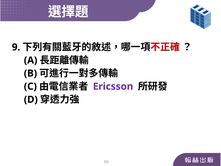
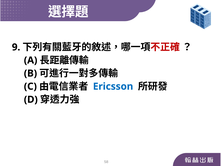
Ericsson colour: purple -> blue (113, 86)
